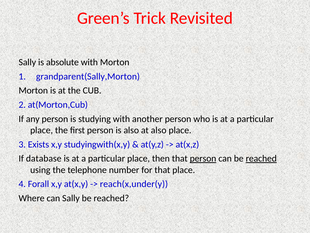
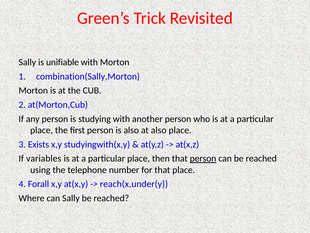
absolute: absolute -> unifiable (62, 62)
grandparent(Sally,Morton: grandparent(Sally,Morton -> combination(Sally,Morton (88, 76)
database: database -> variables (44, 158)
reached underline: present -> none (261, 158)
